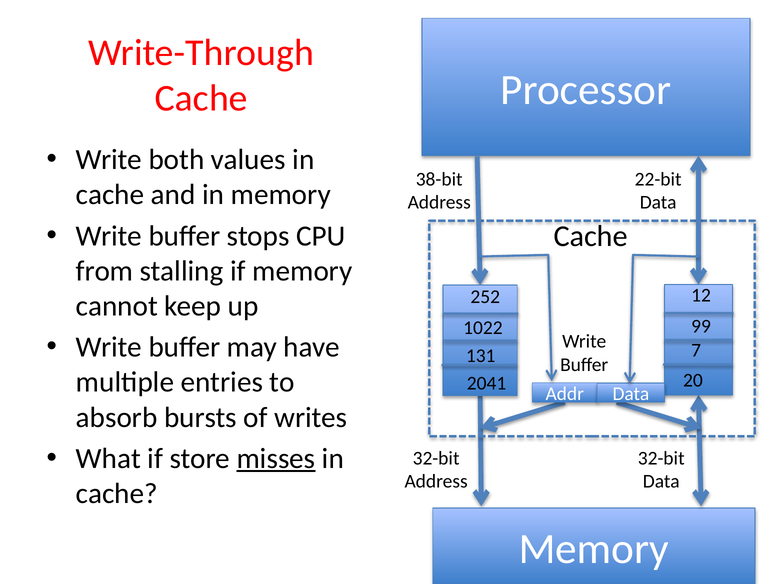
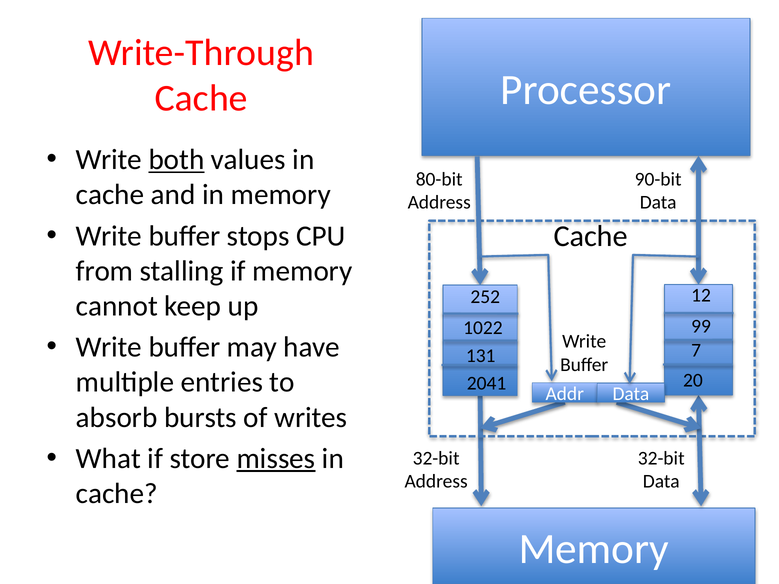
both underline: none -> present (176, 160)
38-bit: 38-bit -> 80-bit (439, 179)
22-bit: 22-bit -> 90-bit (658, 179)
